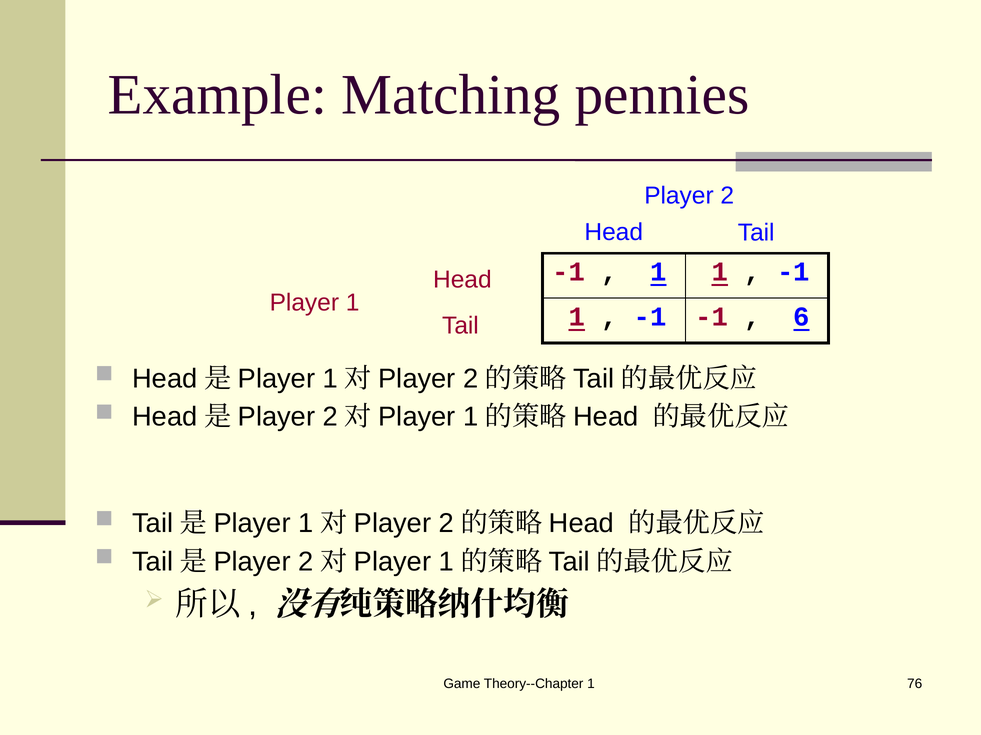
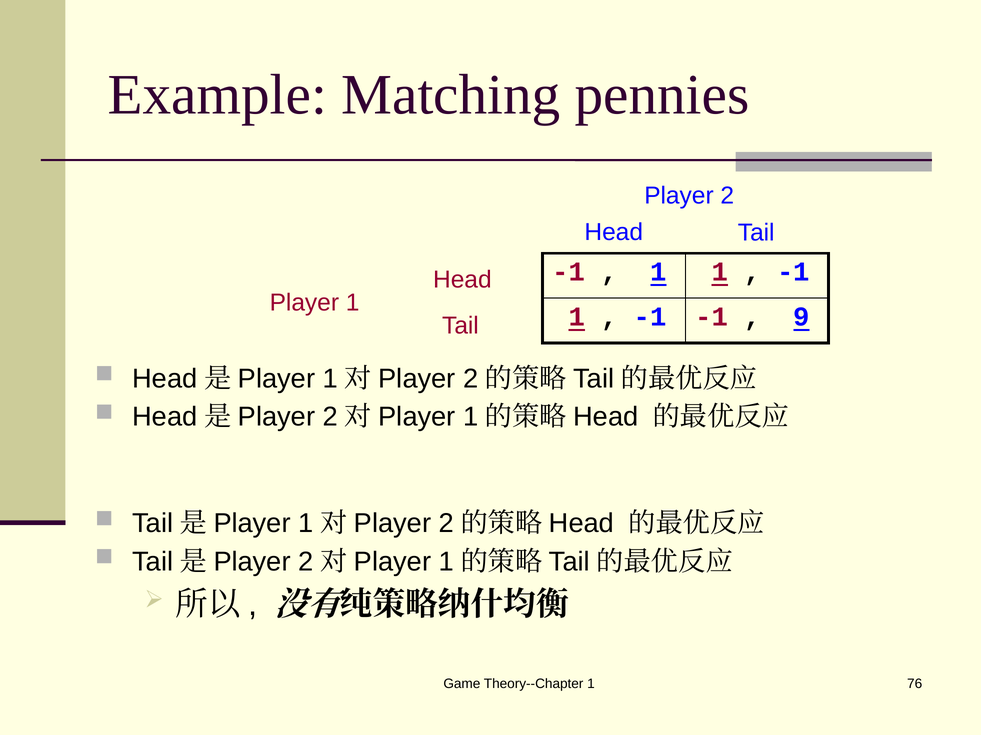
6: 6 -> 9 (802, 317)
